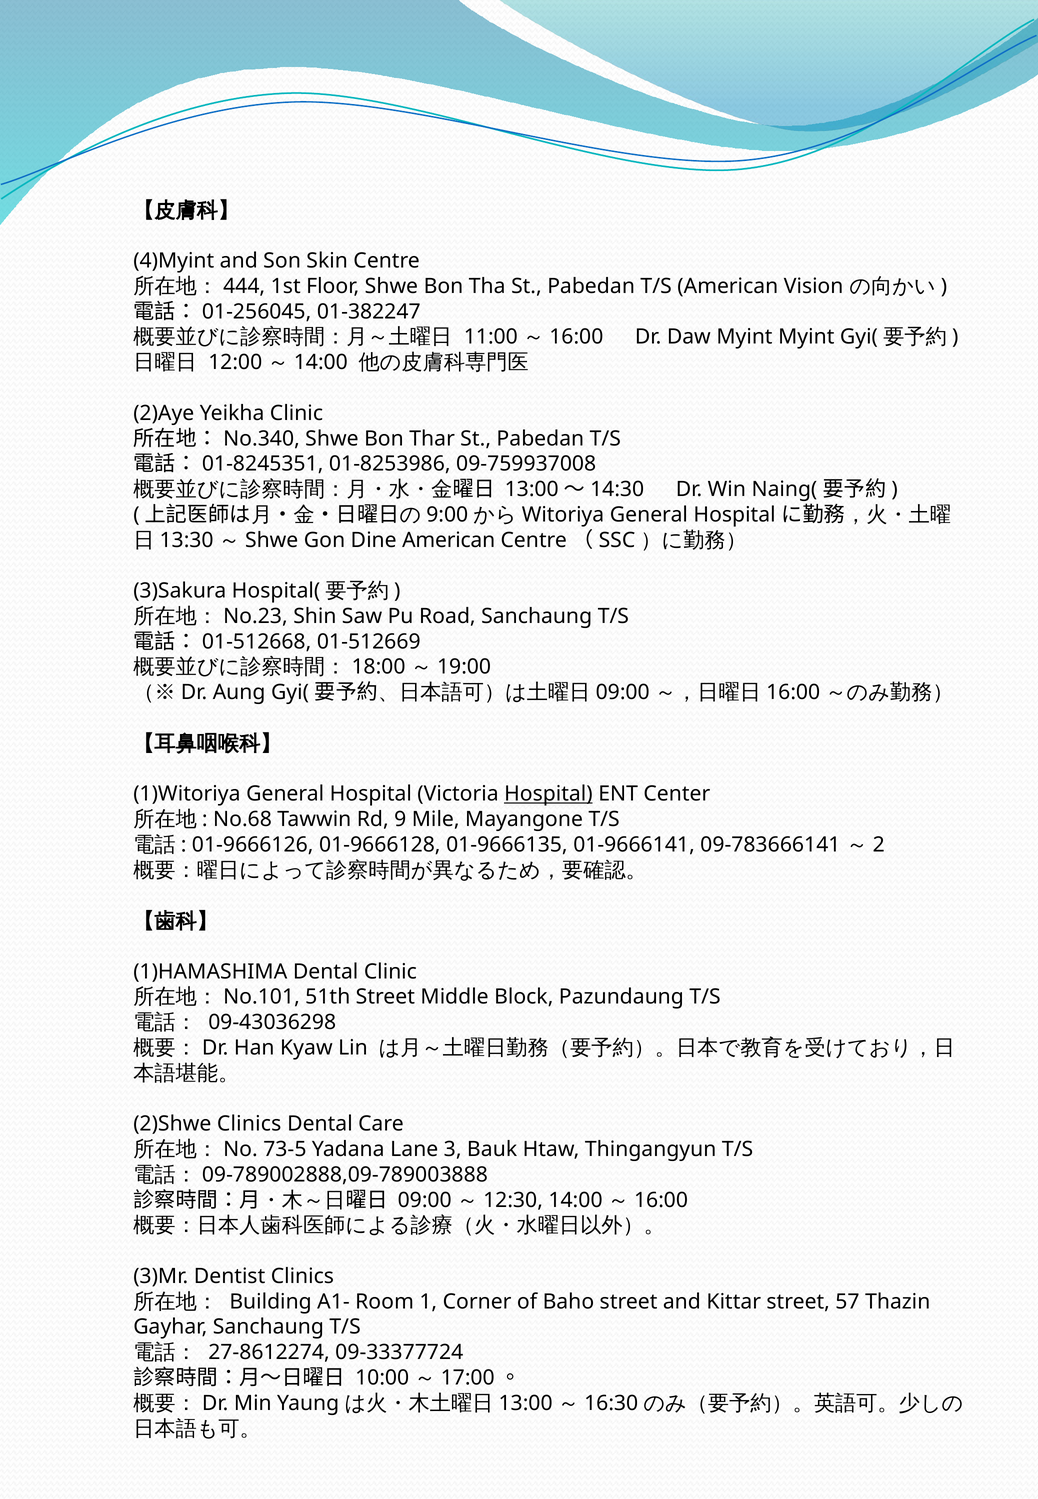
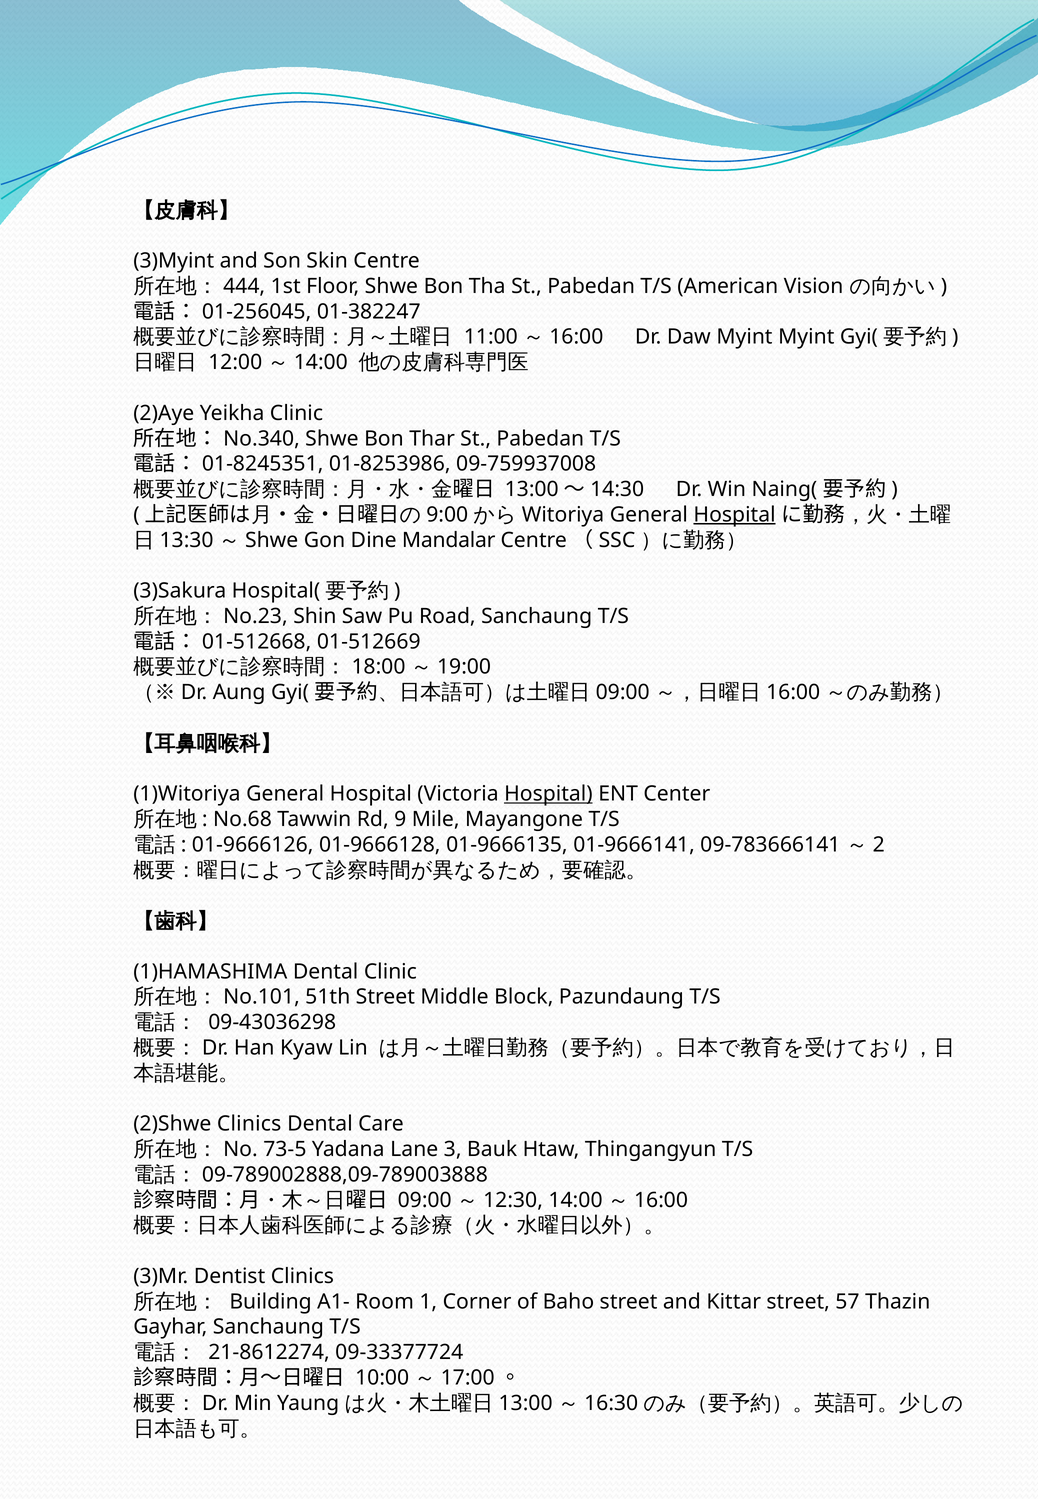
4)Myint: 4)Myint -> 3)Myint (174, 261)
Hospital underline: none -> present (735, 515)
Dine American: American -> Mandalar (449, 540)
27-8612274: 27-8612274 -> 21-8612274 (269, 1353)
